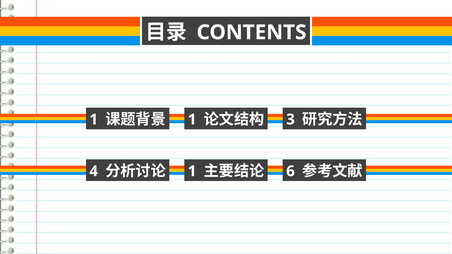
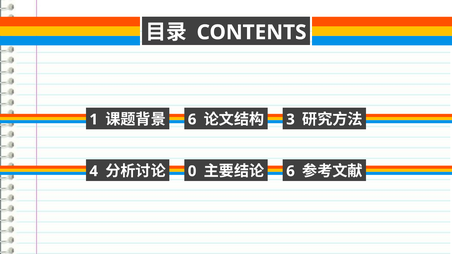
1: 1 -> 6 (192, 120)
1: 1 -> 0 (192, 171)
